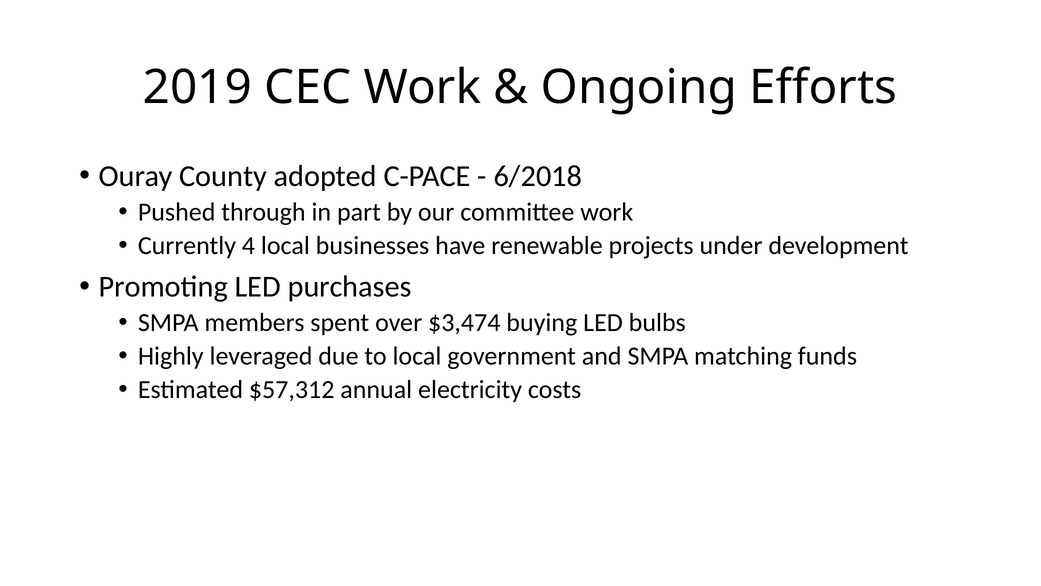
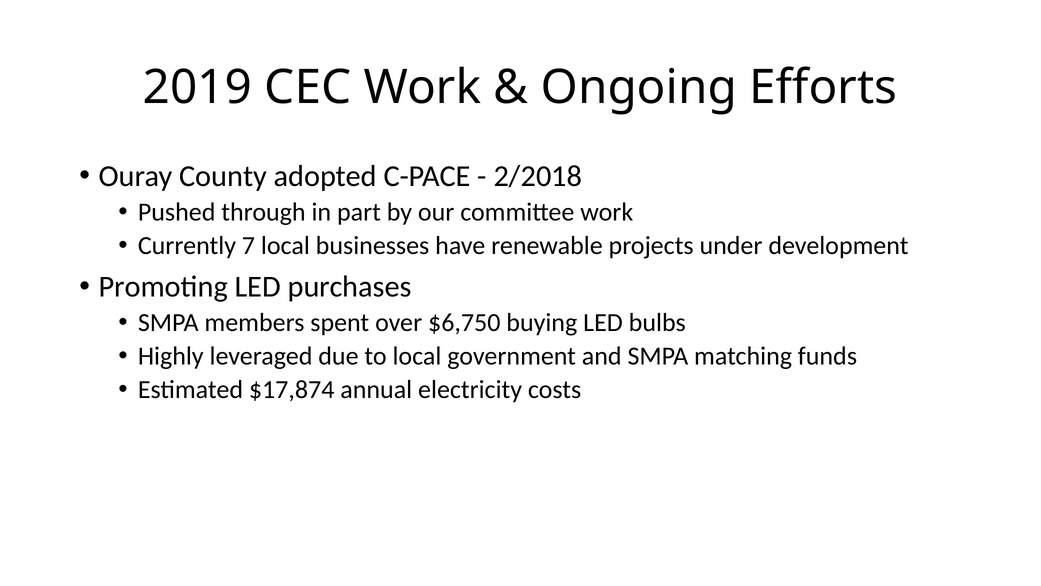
6/2018: 6/2018 -> 2/2018 (538, 176)
4: 4 -> 7 (248, 245)
$3,474: $3,474 -> $6,750 (464, 322)
$57,312: $57,312 -> $17,874 (292, 389)
